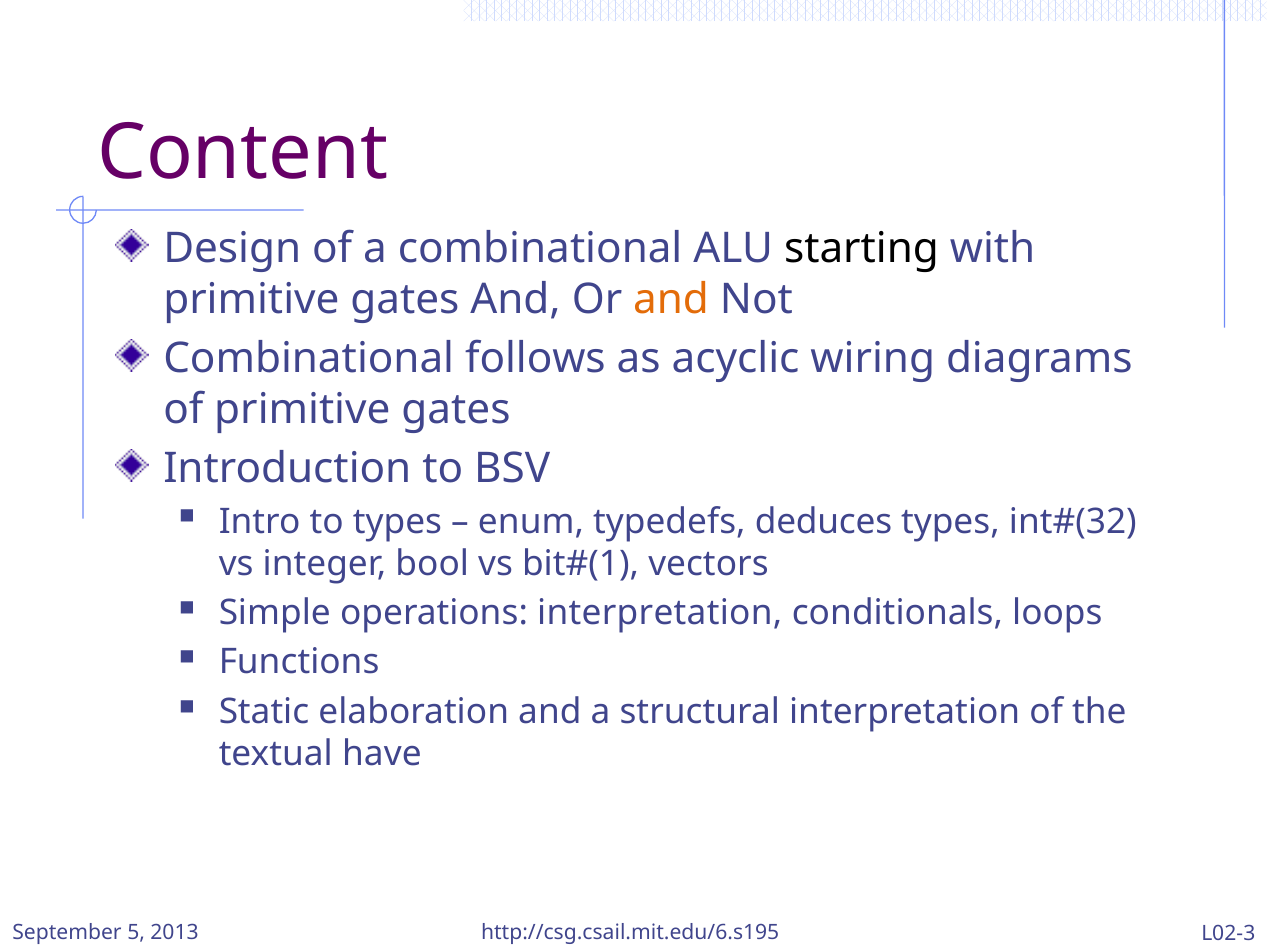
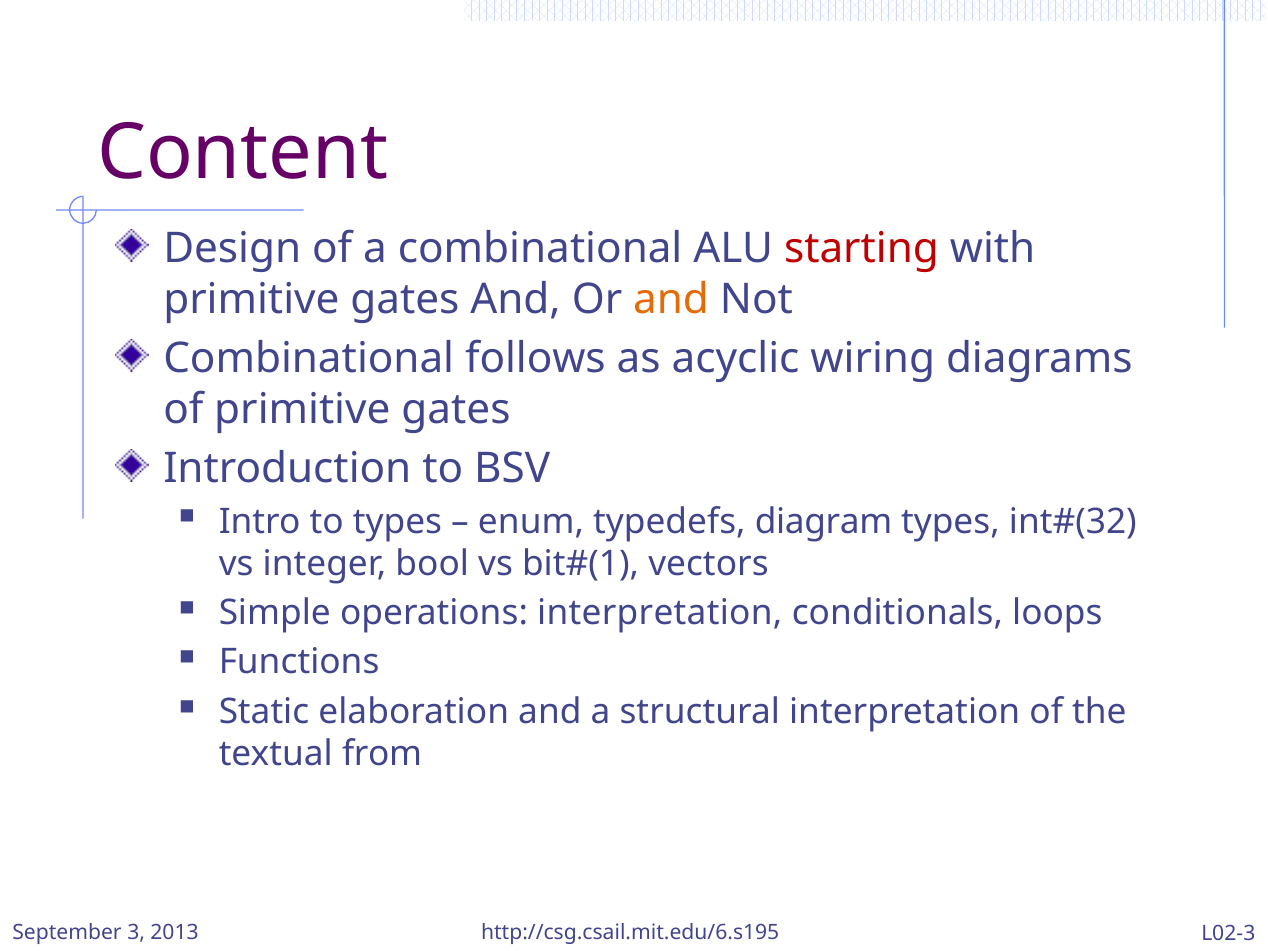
starting colour: black -> red (861, 249)
deduces: deduces -> diagram (824, 521)
have: have -> from (382, 754)
5: 5 -> 3 (136, 932)
